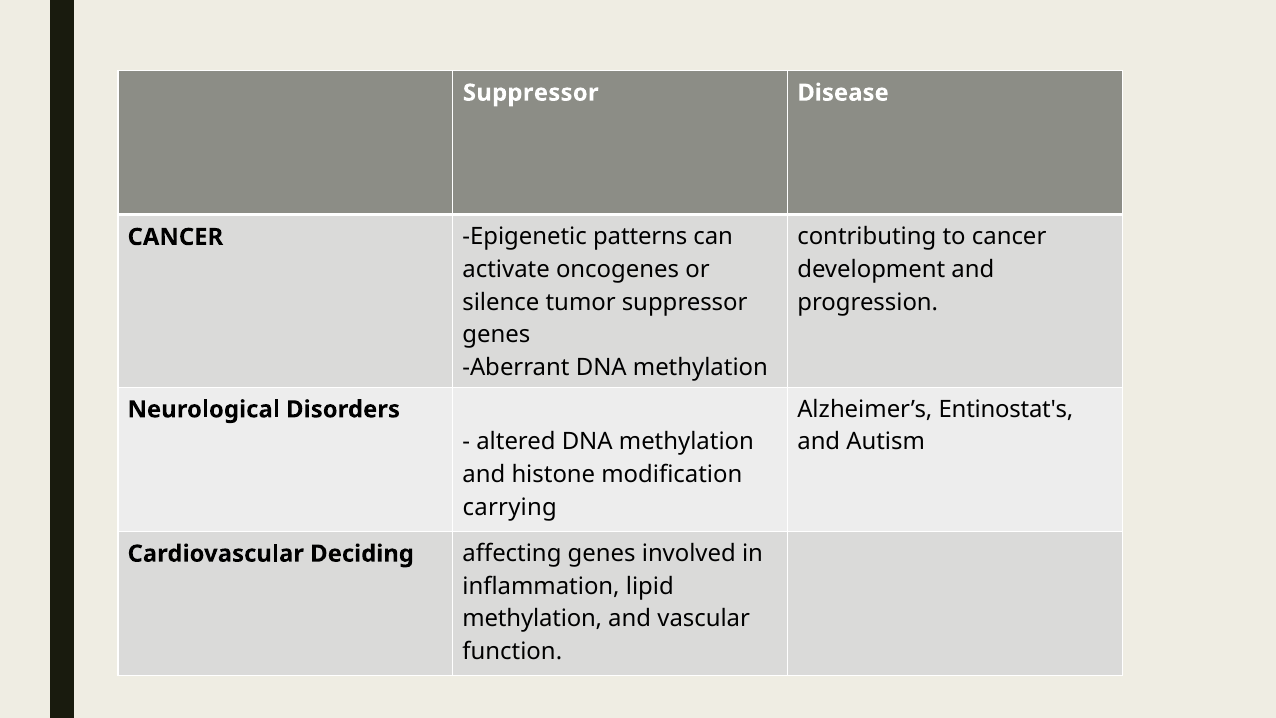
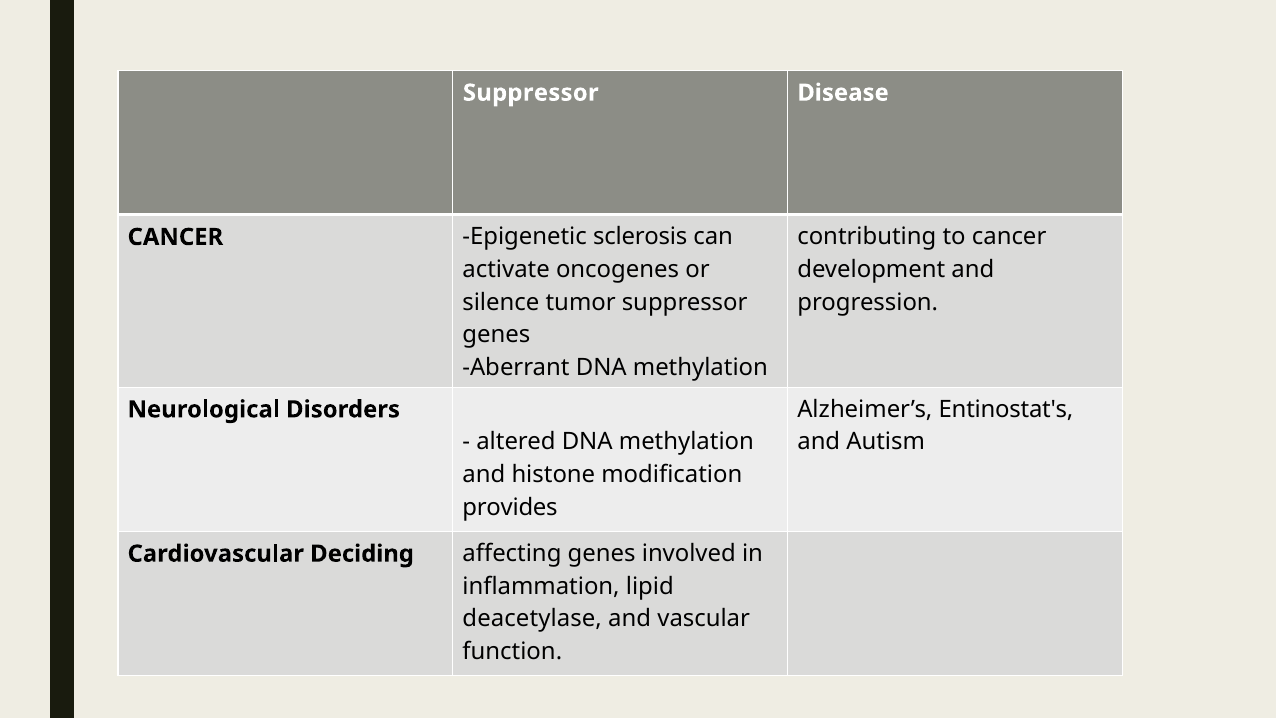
patterns: patterns -> sclerosis (640, 237)
carrying: carrying -> provides (510, 507)
methylation: methylation -> deacetylase (532, 619)
